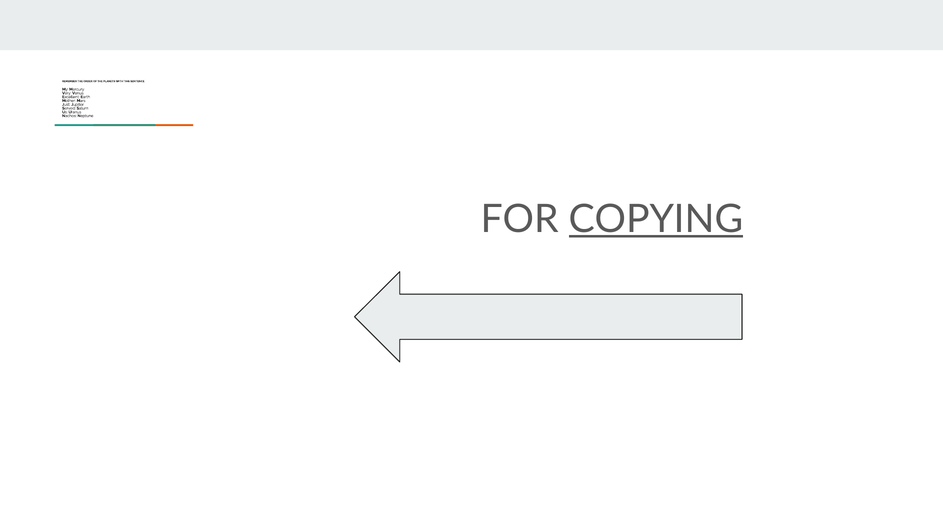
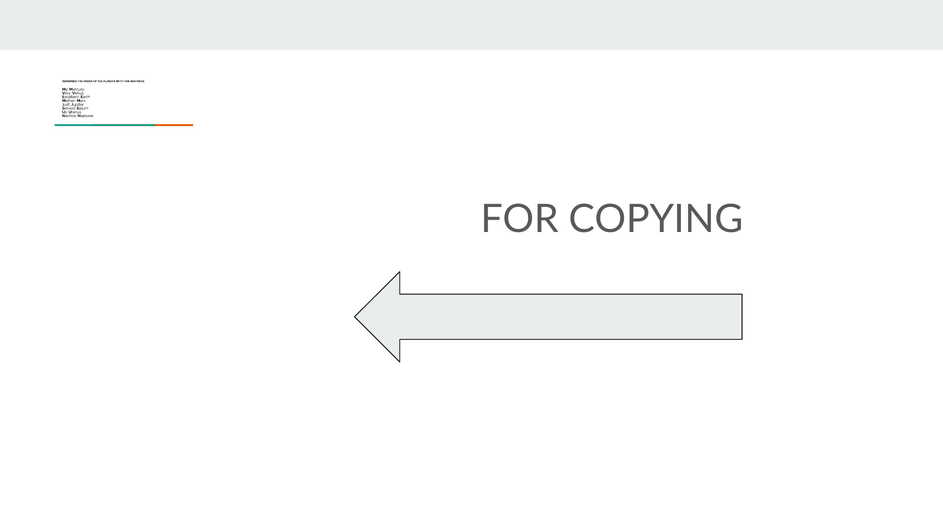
COPYING underline: present -> none (656, 220)
